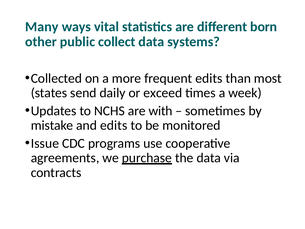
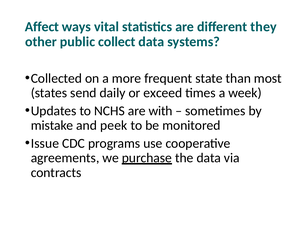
Many: Many -> Affect (42, 27)
born: born -> they (264, 27)
frequent edits: edits -> state (209, 78)
and edits: edits -> peek (114, 125)
